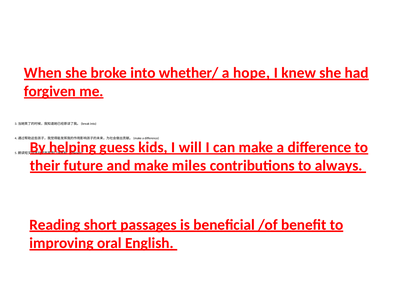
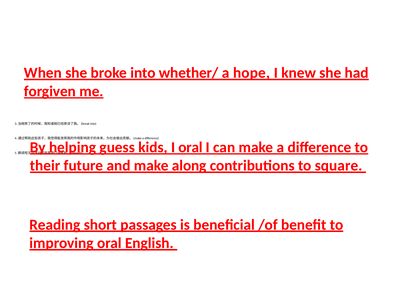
I will: will -> oral (190, 147)
miles: miles -> along (189, 166)
always: always -> square (339, 166)
